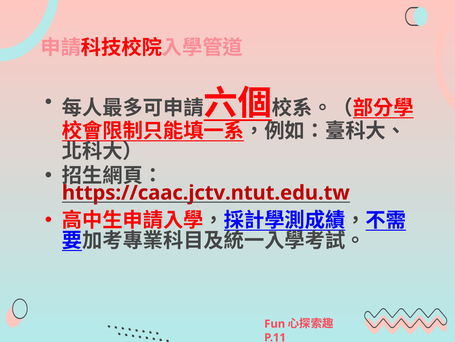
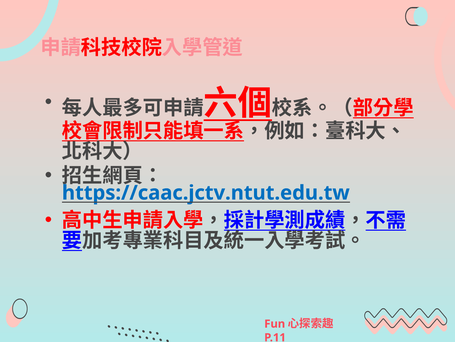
https://caac.jctv.ntut.edu.tw colour: red -> blue (206, 192)
